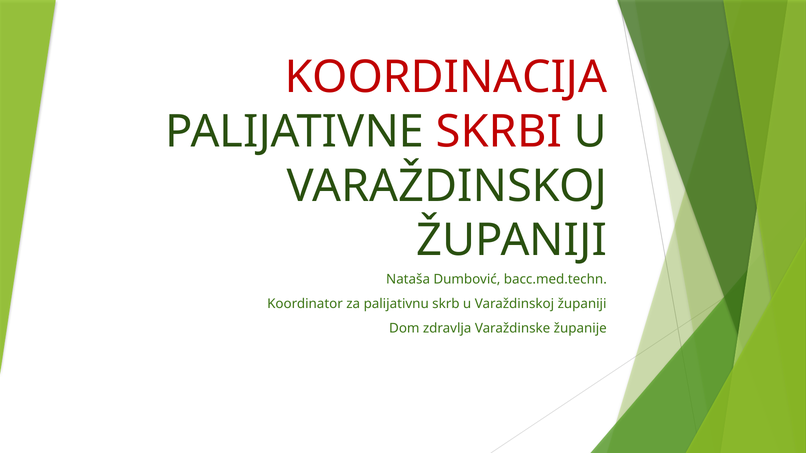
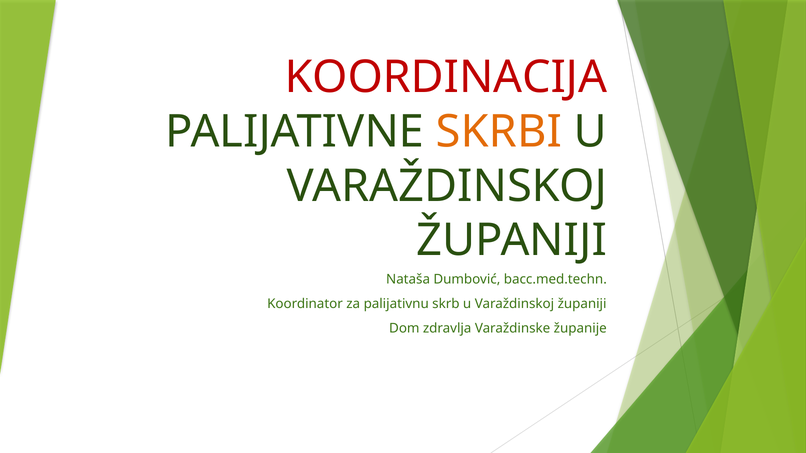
SKRBI colour: red -> orange (499, 132)
